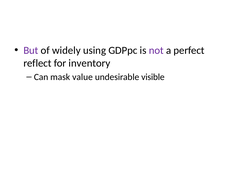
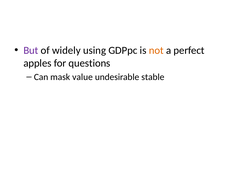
not colour: purple -> orange (156, 50)
reflect: reflect -> apples (37, 63)
inventory: inventory -> questions (89, 63)
visible: visible -> stable (153, 77)
